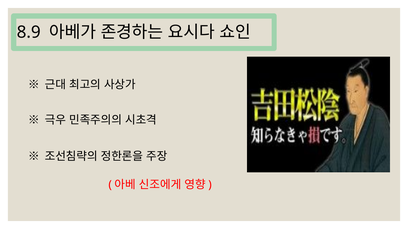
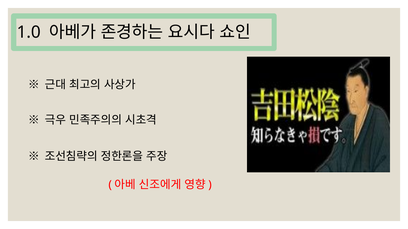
8.9: 8.9 -> 1.0 (29, 32)
